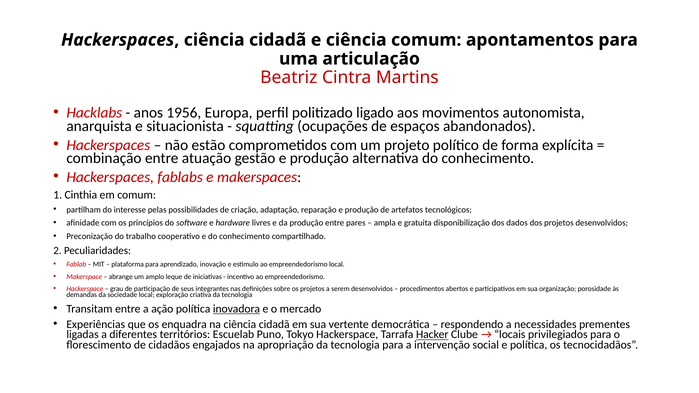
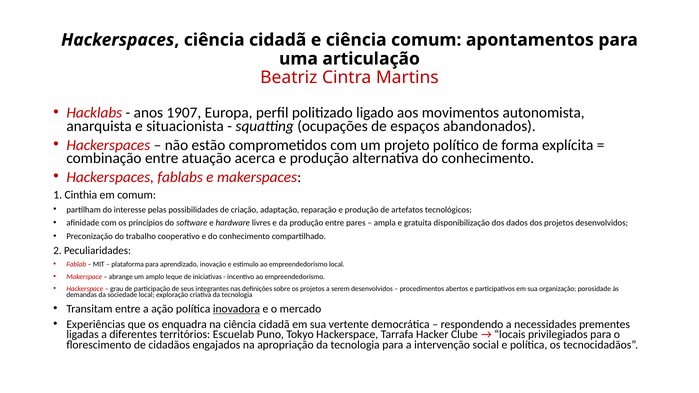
1956: 1956 -> 1907 (184, 113)
gestão: gestão -> acerca (255, 158)
Hacker underline: present -> none (432, 335)
